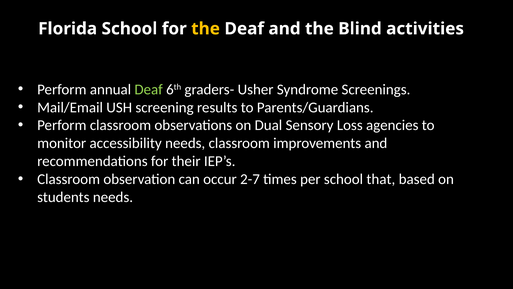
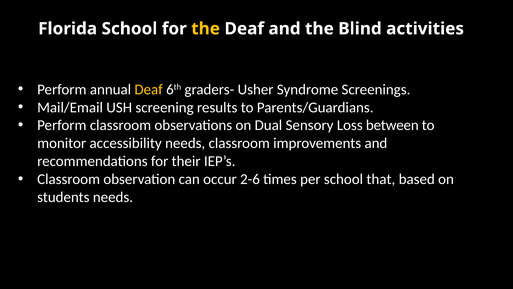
Deaf colour: light green -> yellow (149, 89)
agencies: agencies -> between (392, 125)
2-7: 2-7 -> 2-6 (250, 179)
